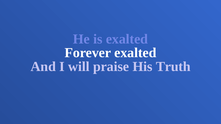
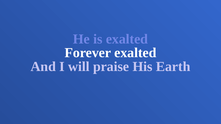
Truth: Truth -> Earth (173, 67)
